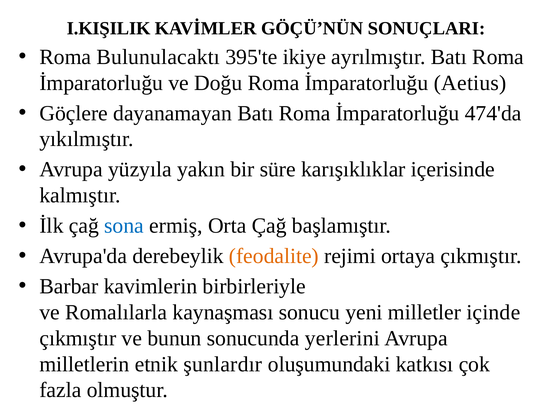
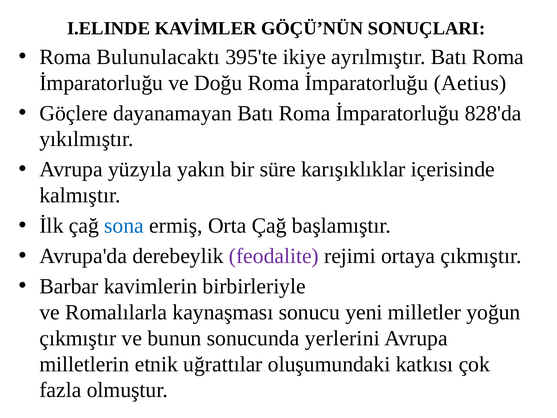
I.KIŞILIK: I.KIŞILIK -> I.ELINDE (109, 28)
474'da: 474'da -> 828'da (493, 113)
feodalite colour: orange -> purple (274, 256)
içinde: içinde -> yoğun (493, 312)
şunlardır: şunlardır -> uğrattılar (223, 364)
